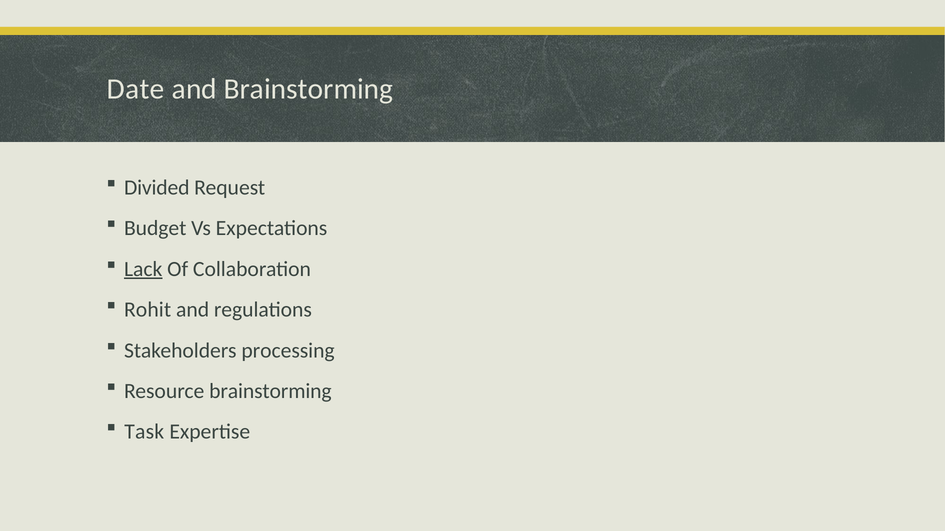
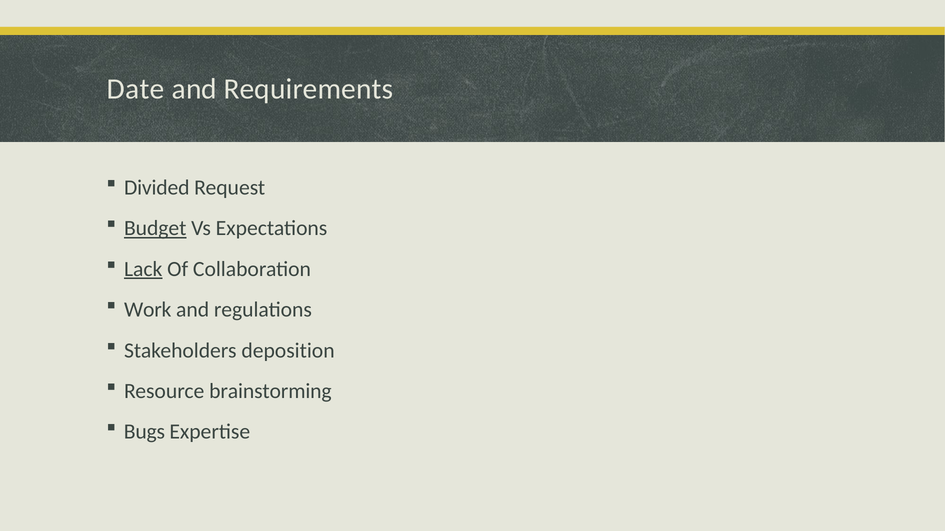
and Brainstorming: Brainstorming -> Requirements (308, 89)
Budget underline: none -> present (155, 229)
Rohit: Rohit -> Work (148, 310)
processing: processing -> deposition (288, 351)
Task: Task -> Bugs (144, 432)
